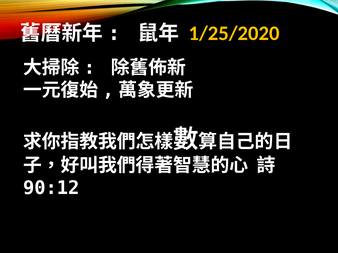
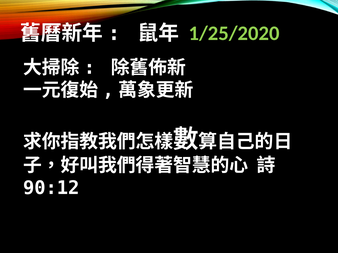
1/25/2020 colour: yellow -> light green (234, 33)
